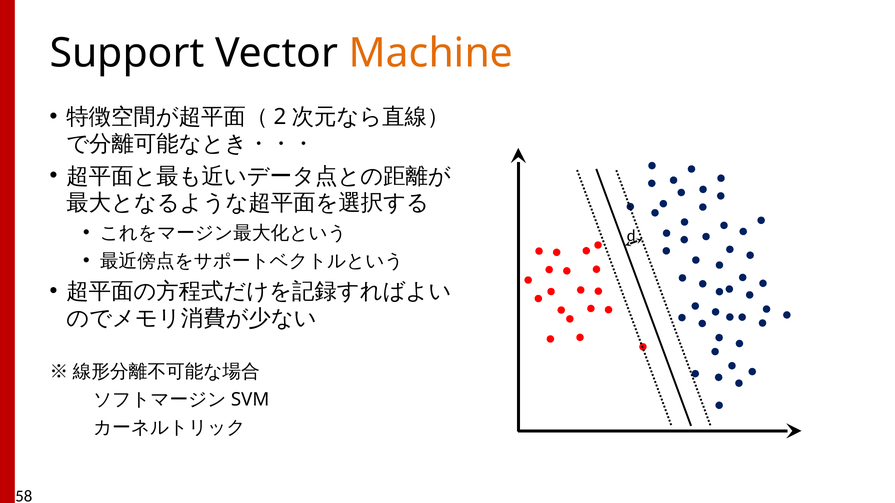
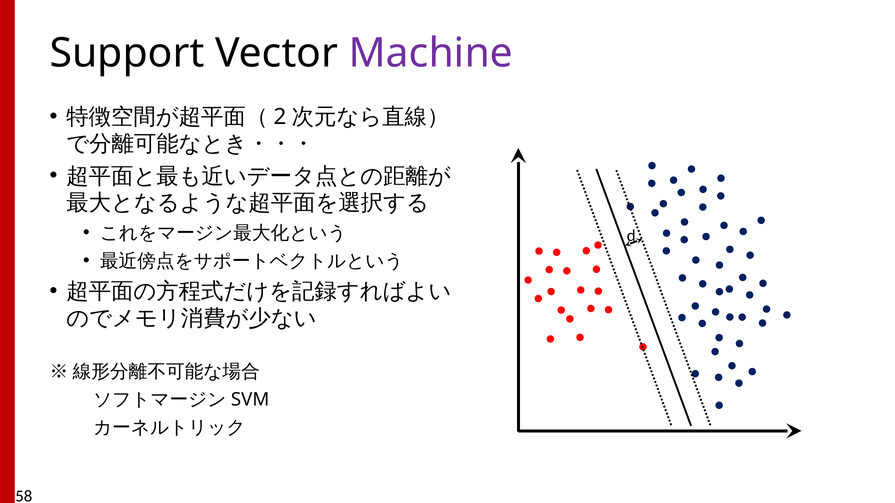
Machine colour: orange -> purple (431, 53)
